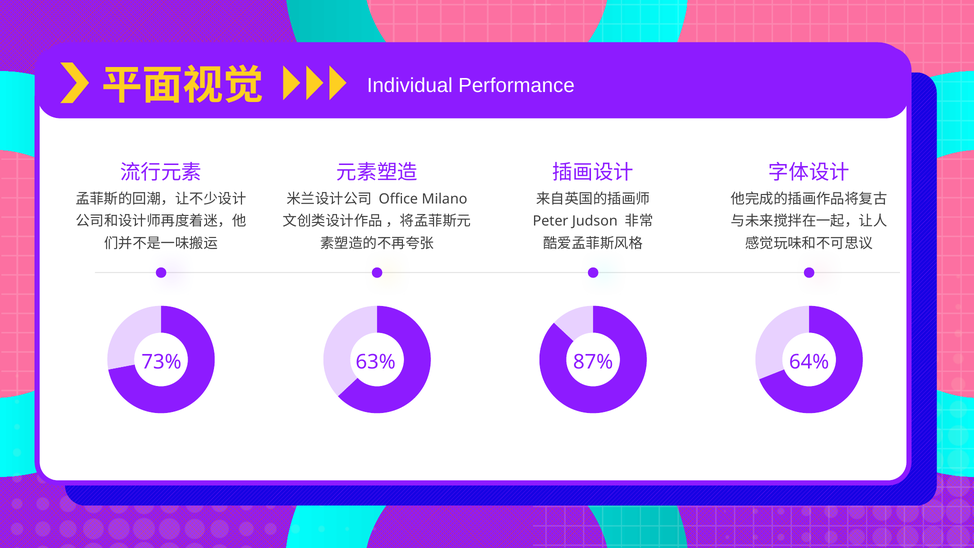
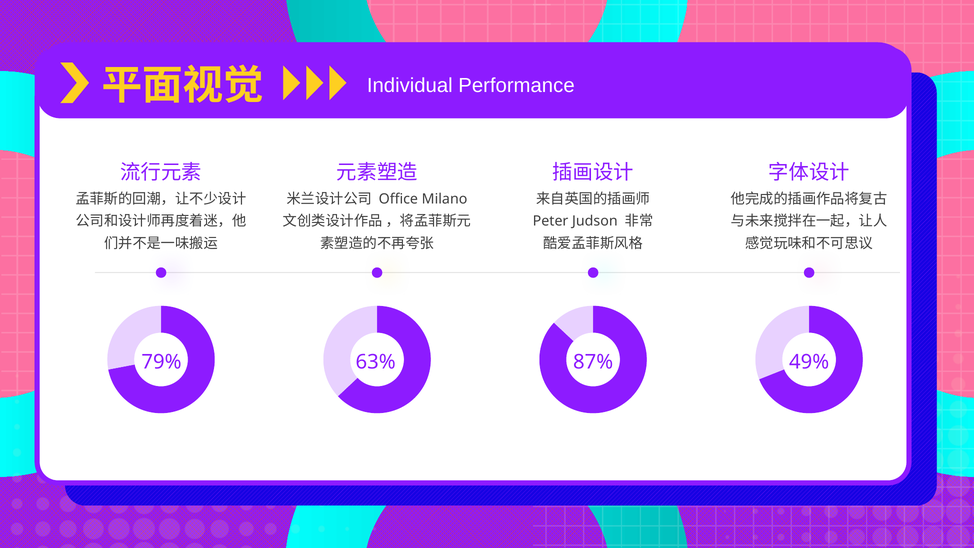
73%: 73% -> 79% (162, 362)
64%: 64% -> 49% (809, 362)
